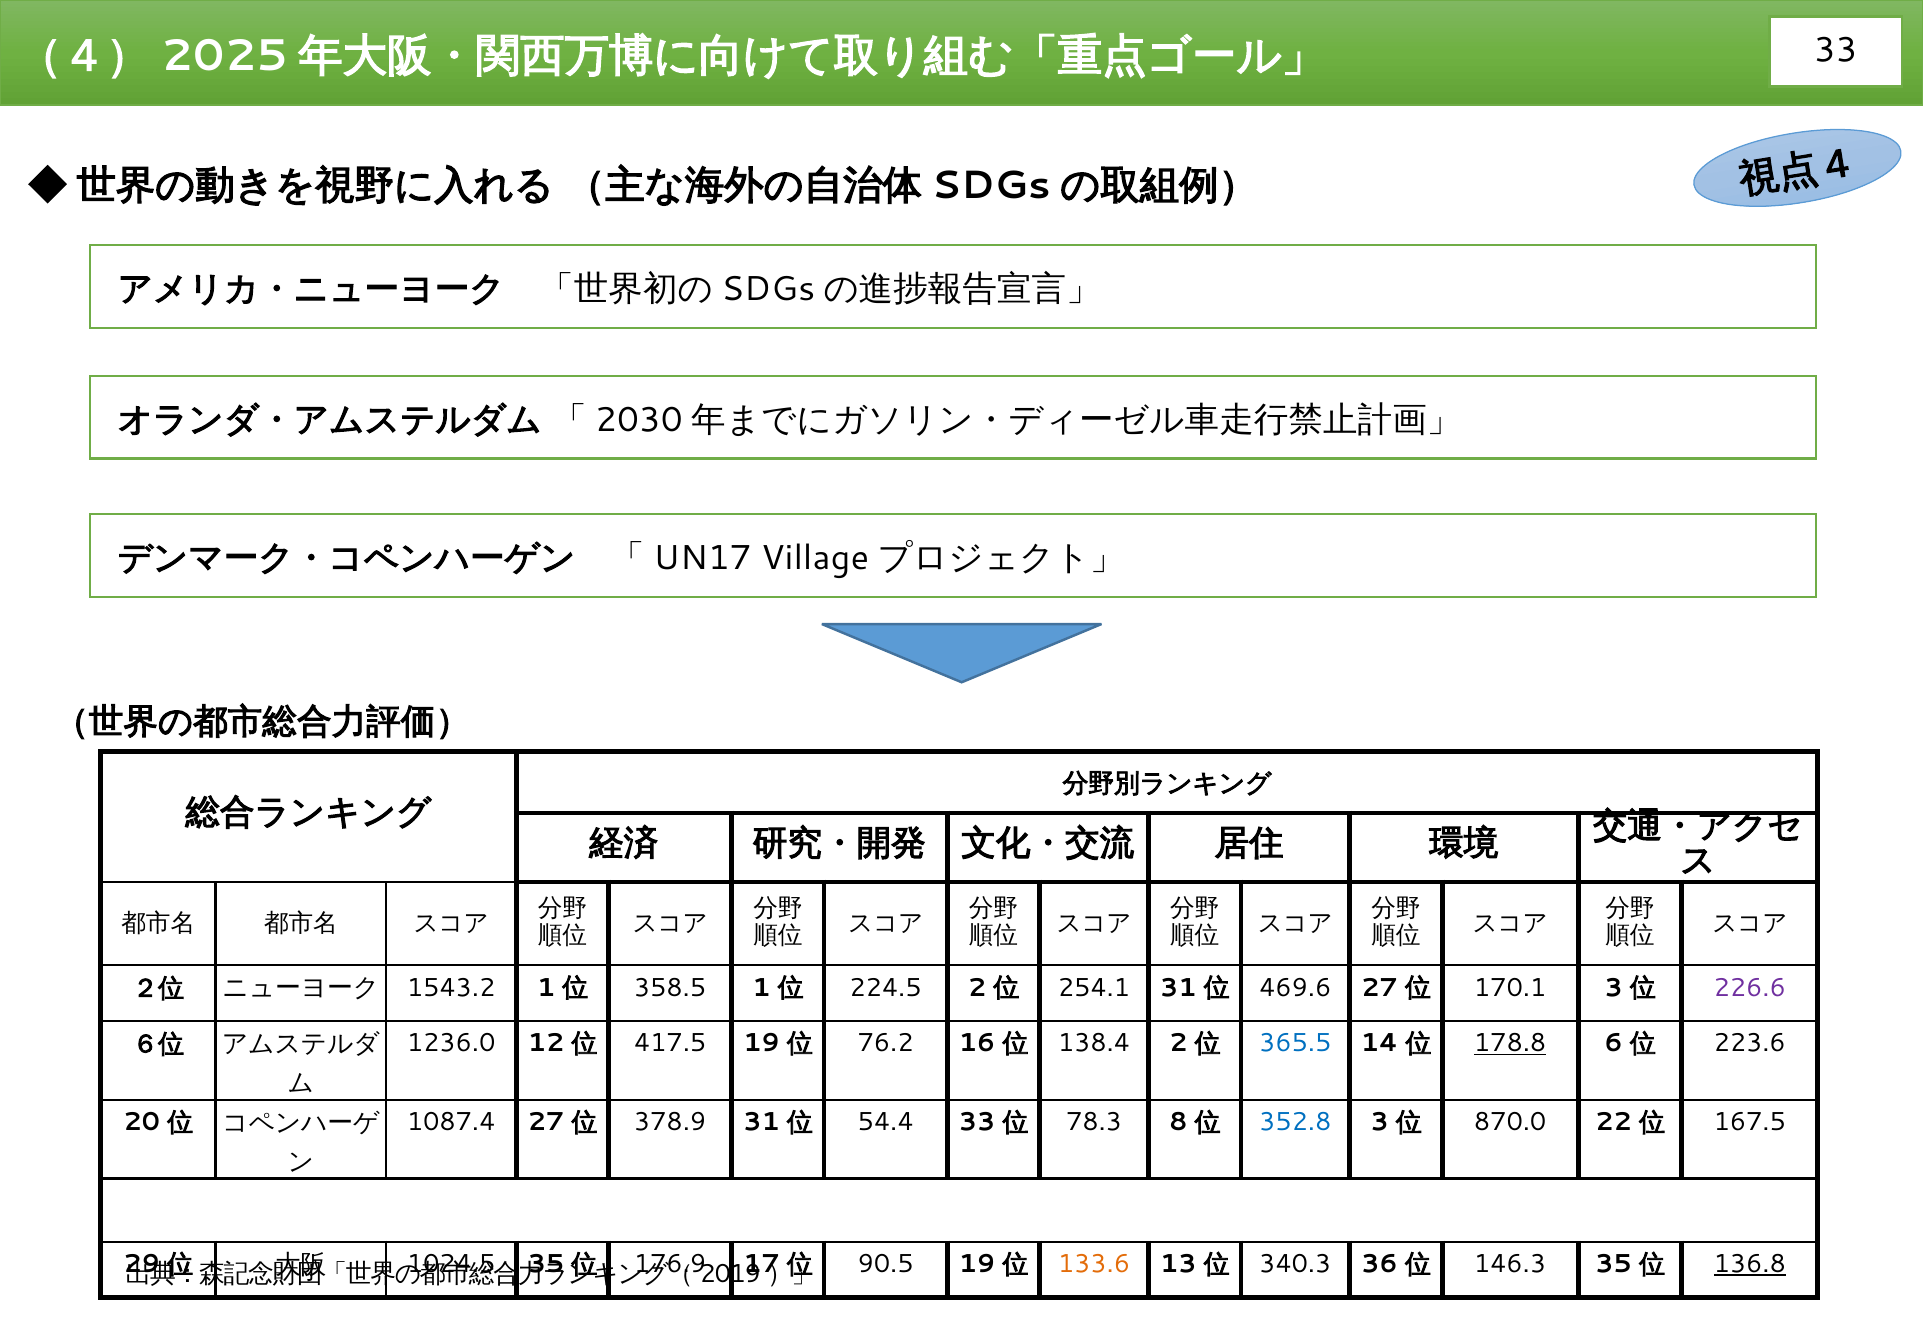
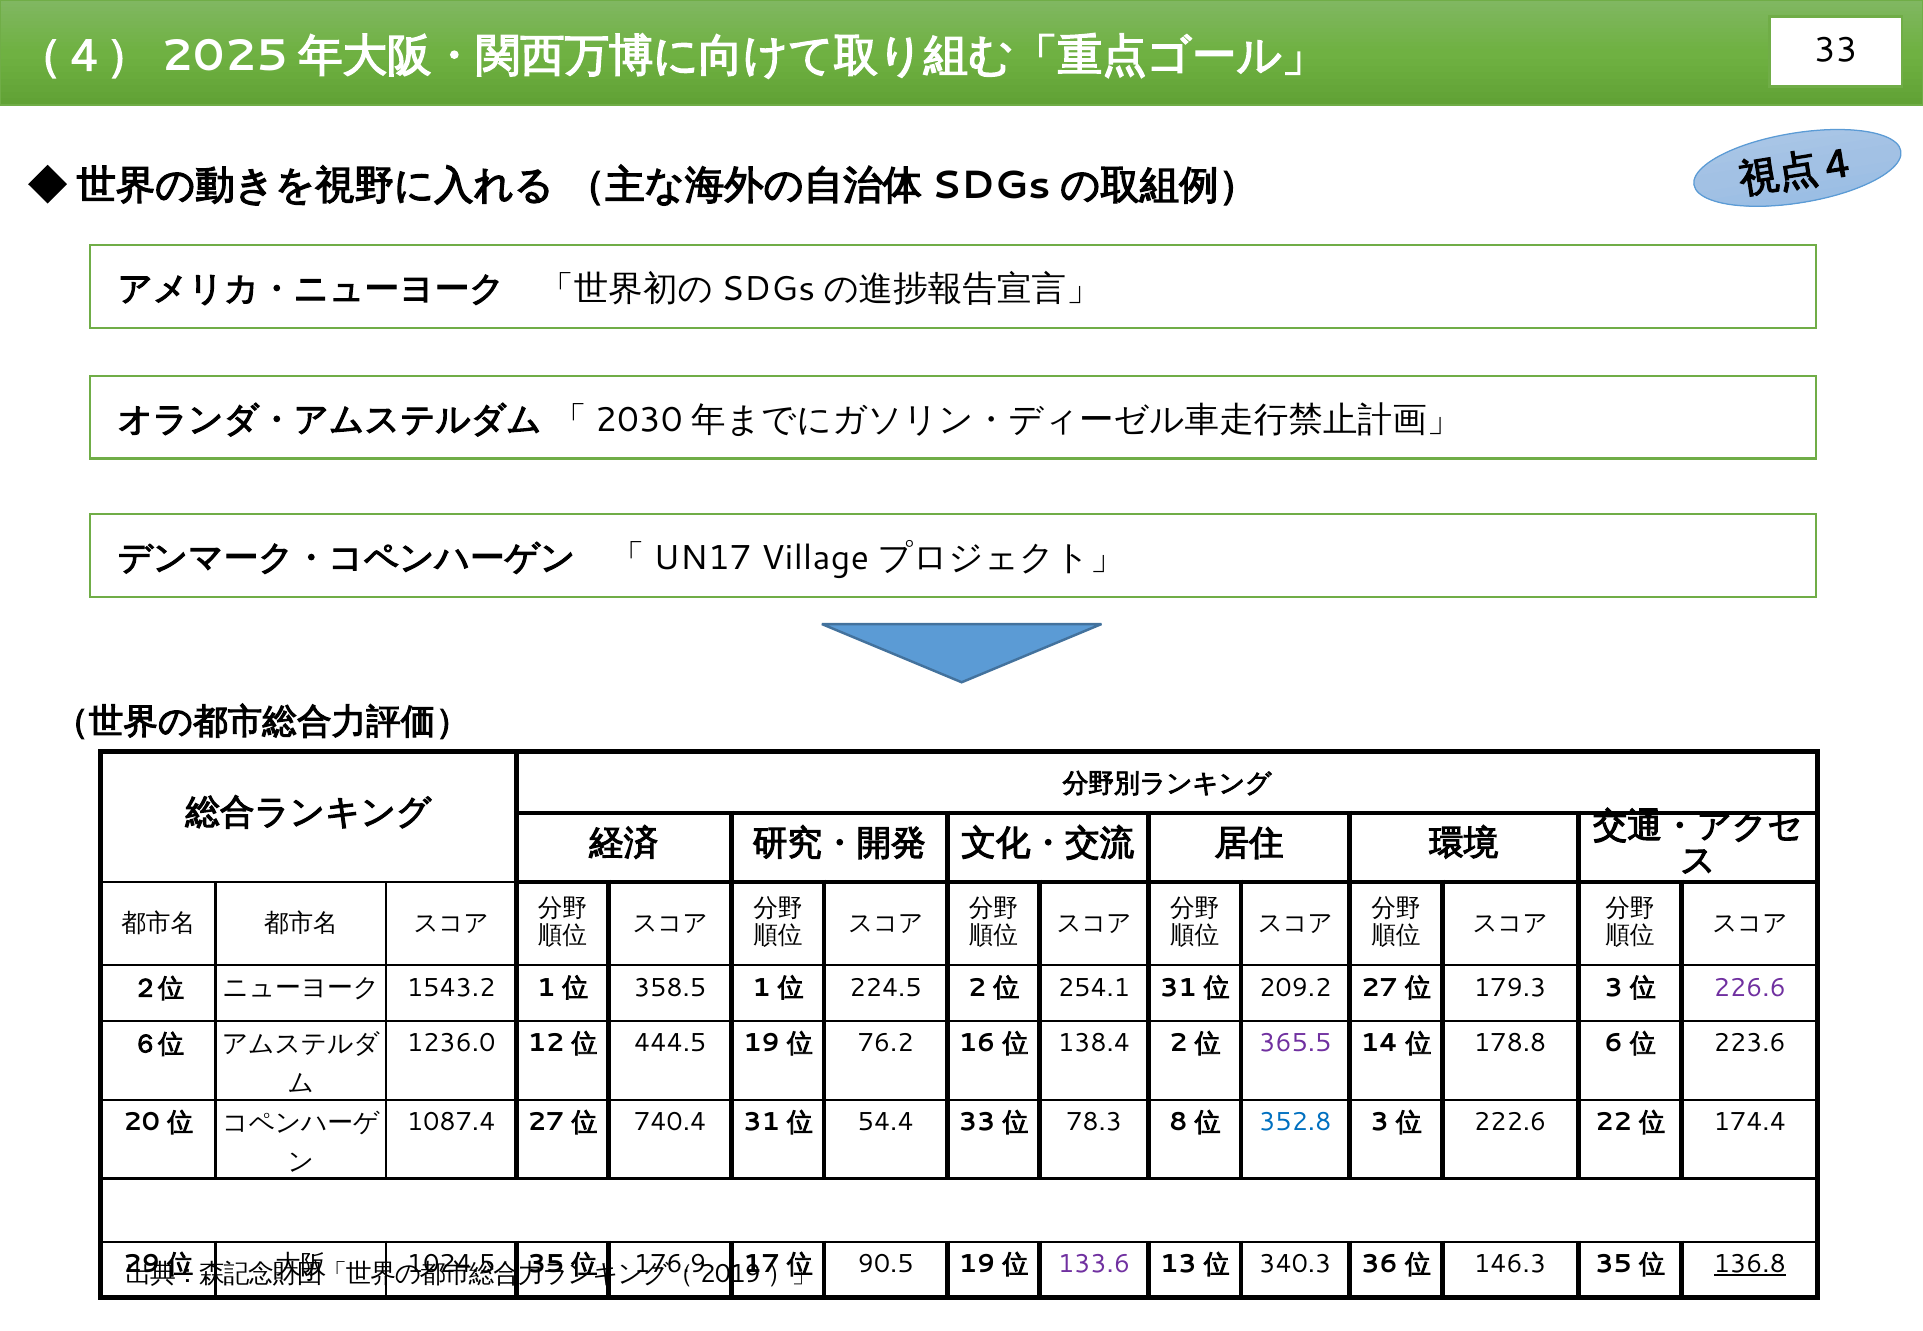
469.6: 469.6 -> 209.2 (1295, 988)
170.1: 170.1 -> 179.3 (1510, 988)
417.5: 417.5 -> 444.5 (670, 1044)
365.5 colour: blue -> purple (1295, 1044)
178.8 underline: present -> none (1510, 1044)
378.9: 378.9 -> 740.4 (670, 1122)
870.0: 870.0 -> 222.6 (1510, 1122)
167.5: 167.5 -> 174.4 (1750, 1122)
133.6 colour: orange -> purple (1094, 1264)
